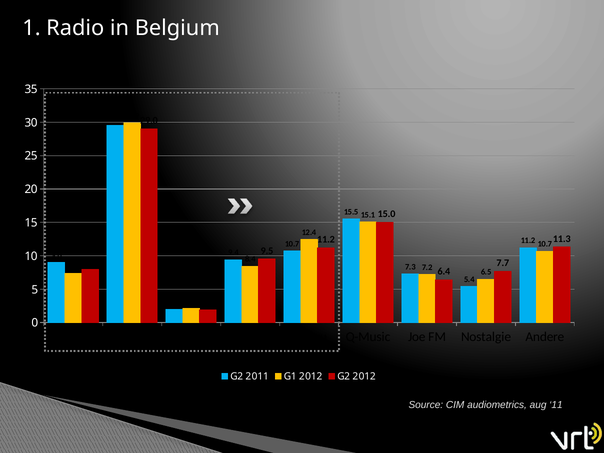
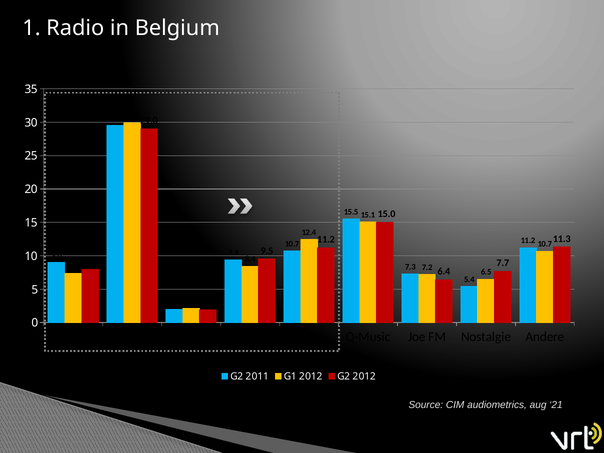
11: 11 -> 21 (556, 405)
